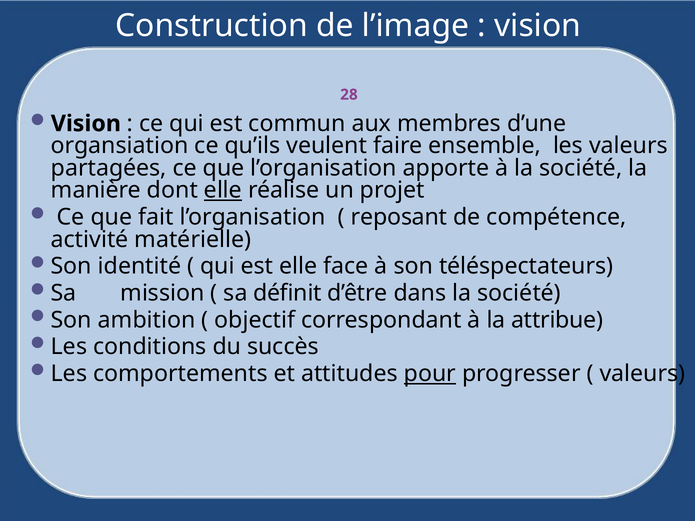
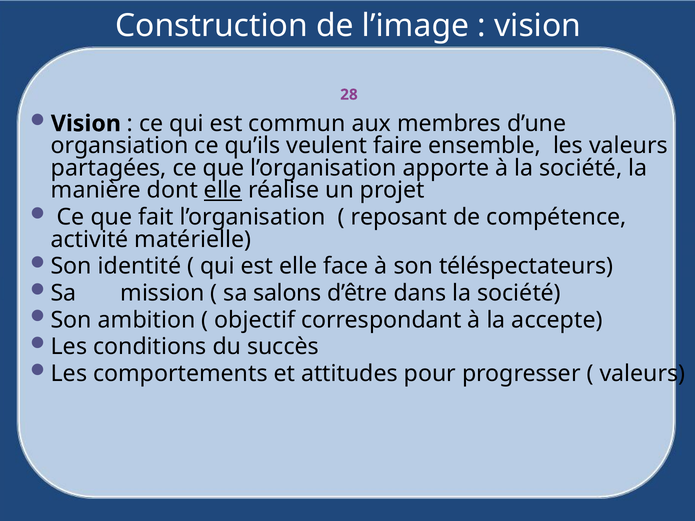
définit: définit -> salons (287, 293)
attribue: attribue -> accepte (557, 320)
pour underline: present -> none (430, 374)
